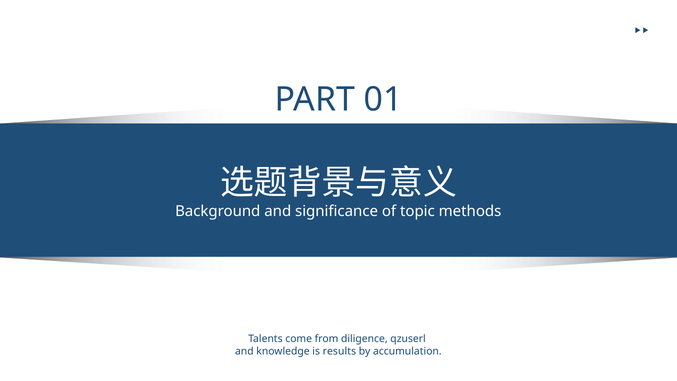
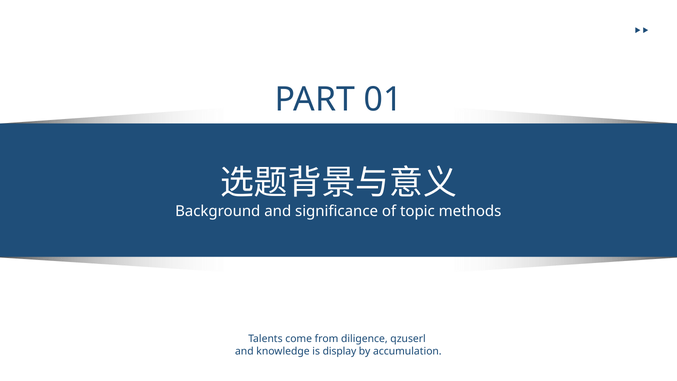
results: results -> display (339, 351)
